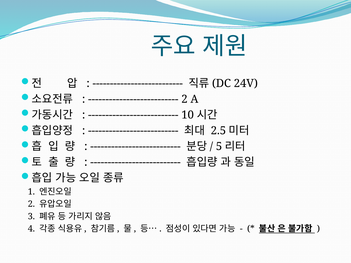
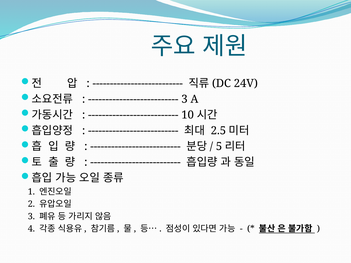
2: 2 -> 3 (184, 99)
